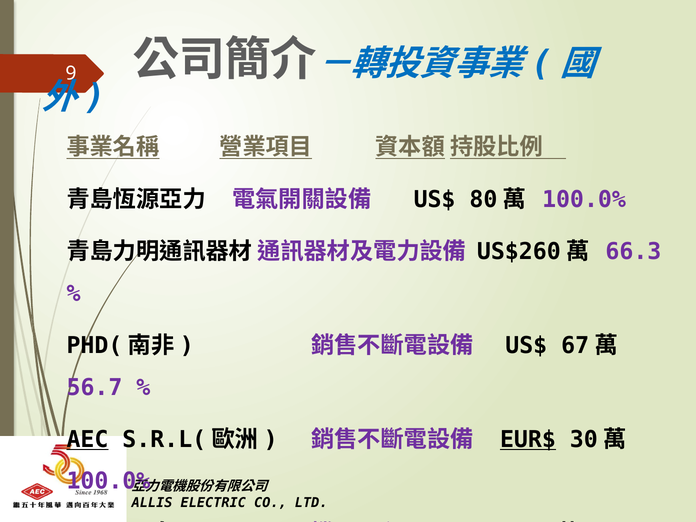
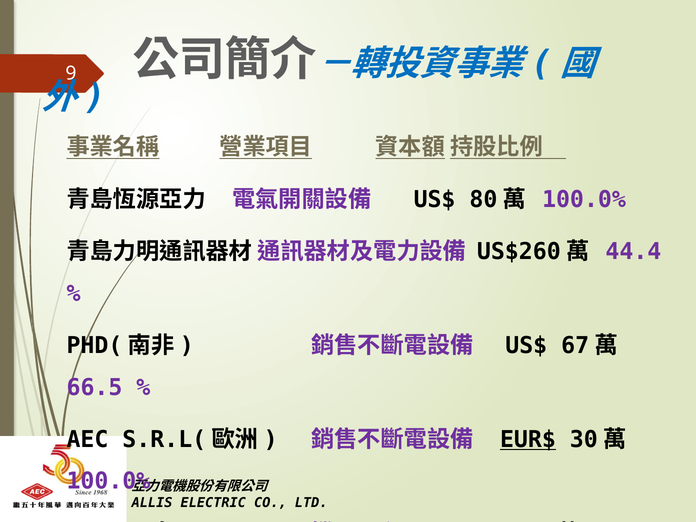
66.3: 66.3 -> 44.4 (633, 252)
56.7: 56.7 -> 66.5 (94, 387)
AEC underline: present -> none (87, 440)
